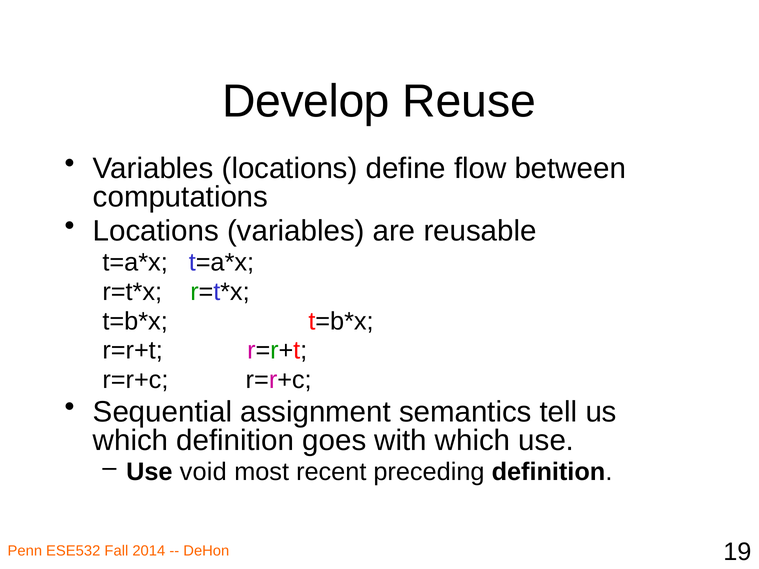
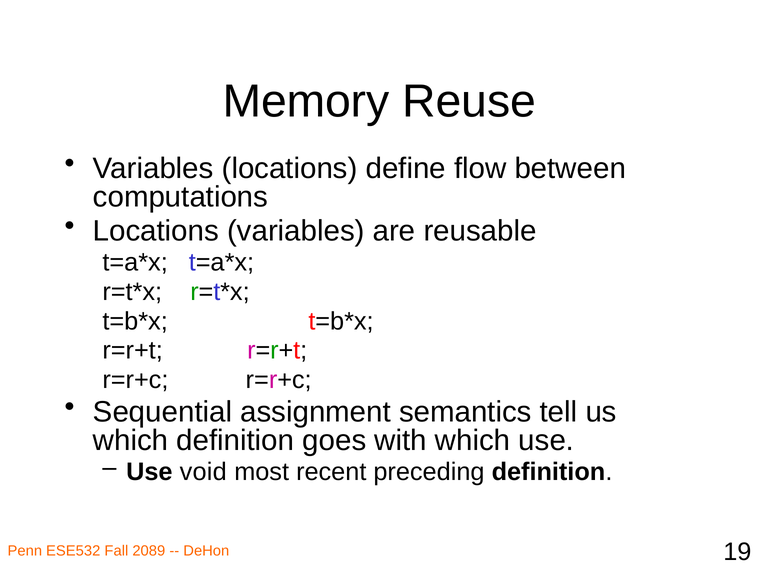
Develop: Develop -> Memory (306, 101)
2014: 2014 -> 2089 (149, 551)
